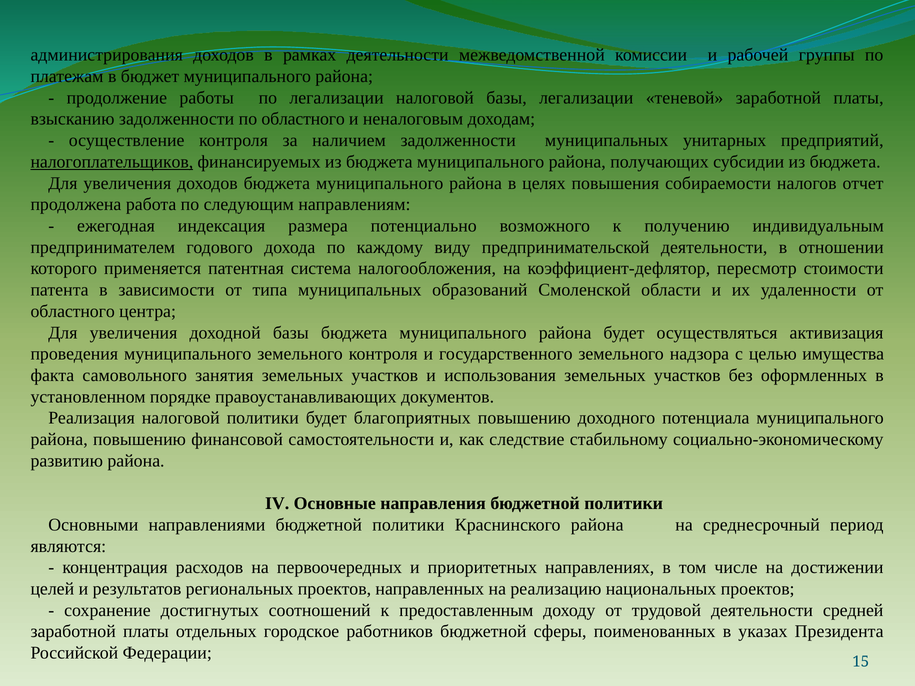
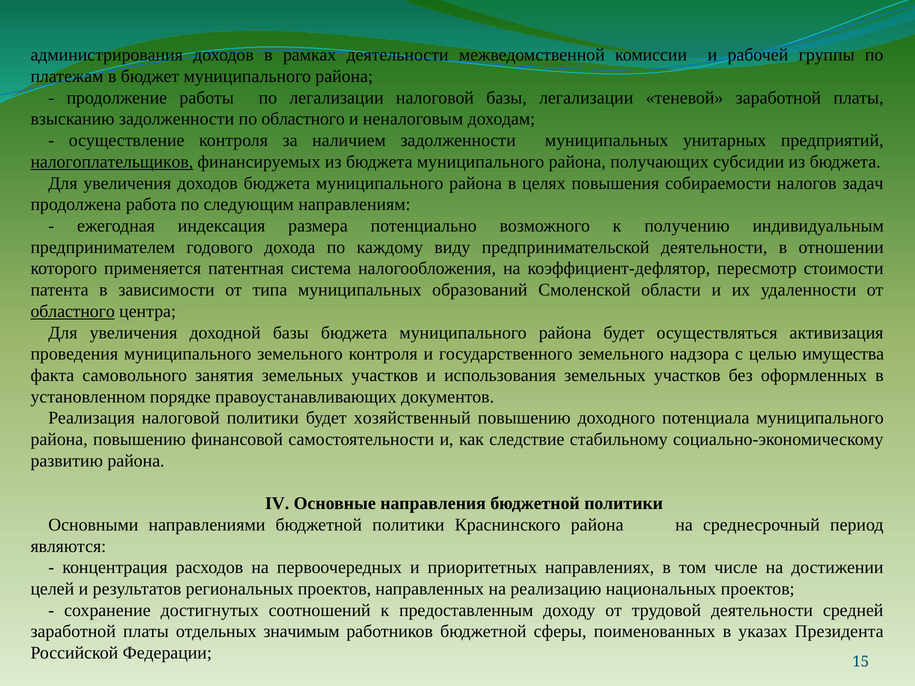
отчет: отчет -> задач (863, 183)
областного underline: none -> present (73, 311)
благоприятных: благоприятных -> хозяйственный (412, 418)
городское: городское -> значимым (302, 632)
